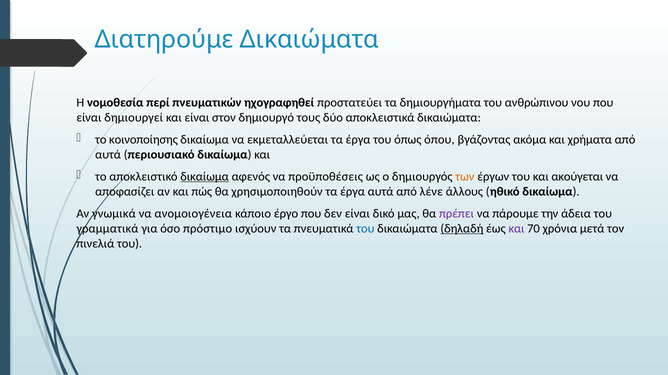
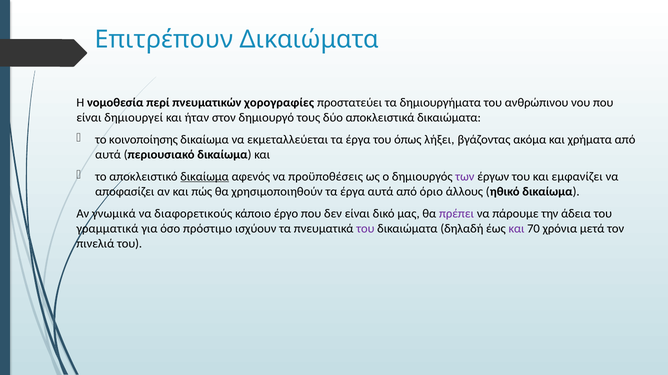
Διατηρούμε: Διατηρούμε -> Επιτρέπουν (164, 40)
ηχογραφηθεί: ηχογραφηθεί -> χορογραφίες (279, 103)
και είναι: είναι -> ήταν (197, 118)
όπου: όπου -> λήξει (439, 140)
των colour: orange -> purple (465, 177)
ακούγεται: ακούγεται -> εμφανίζει (577, 177)
λένε: λένε -> όριο (431, 192)
ανομοιογένεια: ανομοιογένεια -> διαφορετικούς (193, 214)
του colour: blue -> purple (365, 229)
δηλαδή underline: present -> none (462, 229)
